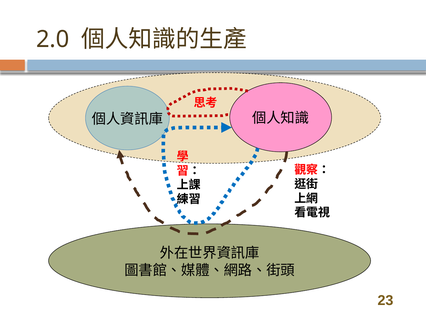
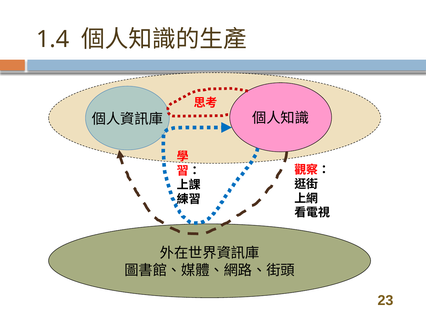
2.0: 2.0 -> 1.4 (53, 39)
